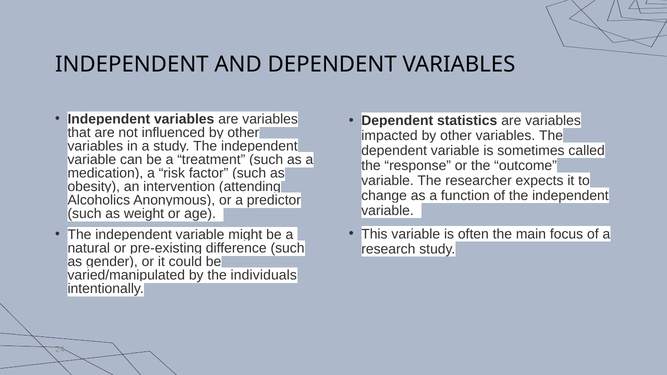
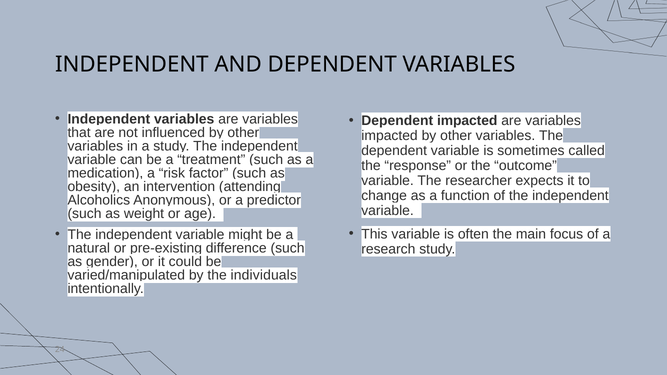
Dependent statistics: statistics -> impacted (467, 121)
